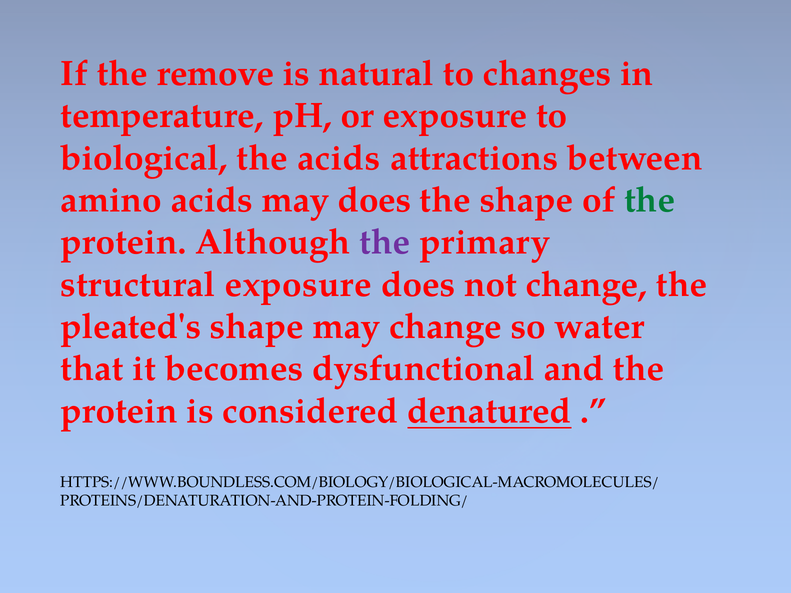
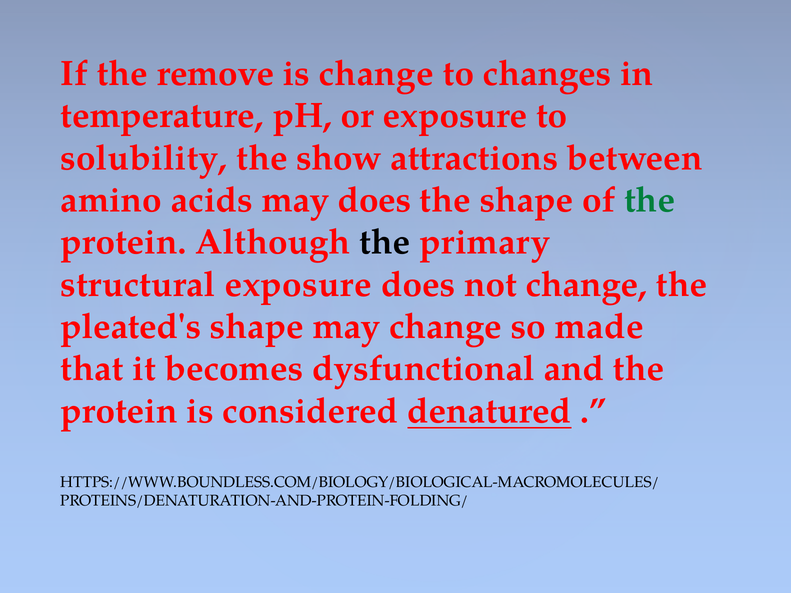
is natural: natural -> change (376, 74)
biological: biological -> solubility (144, 158)
the acids: acids -> show (339, 158)
the colour: purple -> black (385, 242)
water: water -> made (599, 327)
